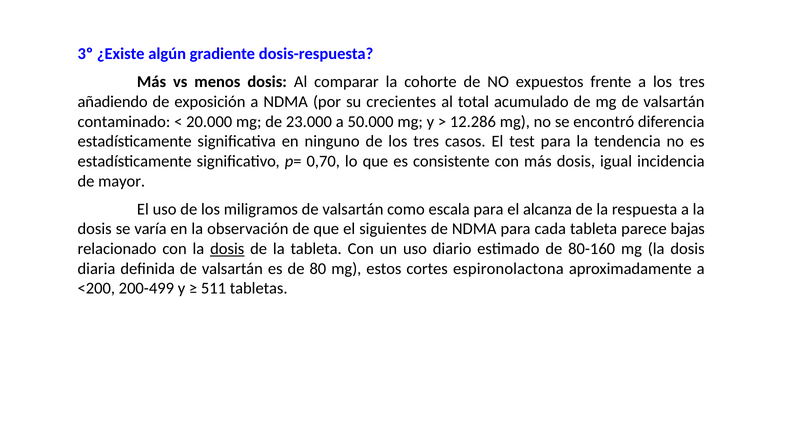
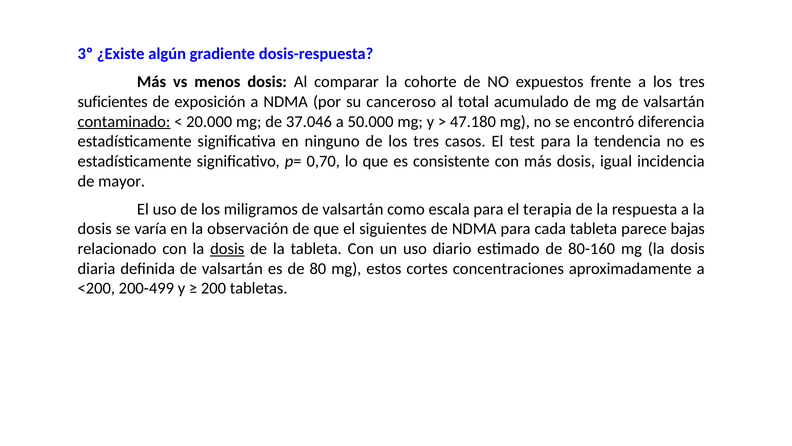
añadiendo: añadiendo -> suficientes (113, 102)
crecientes: crecientes -> canceroso (401, 102)
contaminado underline: none -> present (124, 121)
23.000: 23.000 -> 37.046 (309, 121)
12.286: 12.286 -> 47.180 (473, 121)
alcanza: alcanza -> terapia (547, 209)
espironolactona: espironolactona -> concentraciones (508, 268)
511: 511 -> 200 (213, 288)
